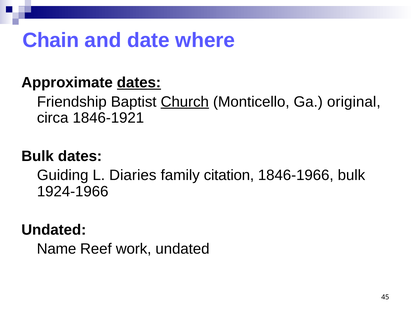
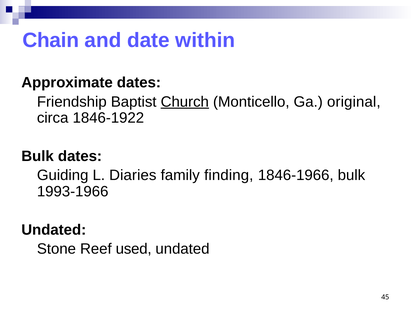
where: where -> within (205, 40)
dates underline: present -> none (139, 82)
1846-1921: 1846-1921 -> 1846-1922 (108, 118)
citation: citation -> finding (229, 175)
1924-1966: 1924-1966 -> 1993-1966 (73, 191)
Name: Name -> Stone (56, 249)
work: work -> used (134, 249)
